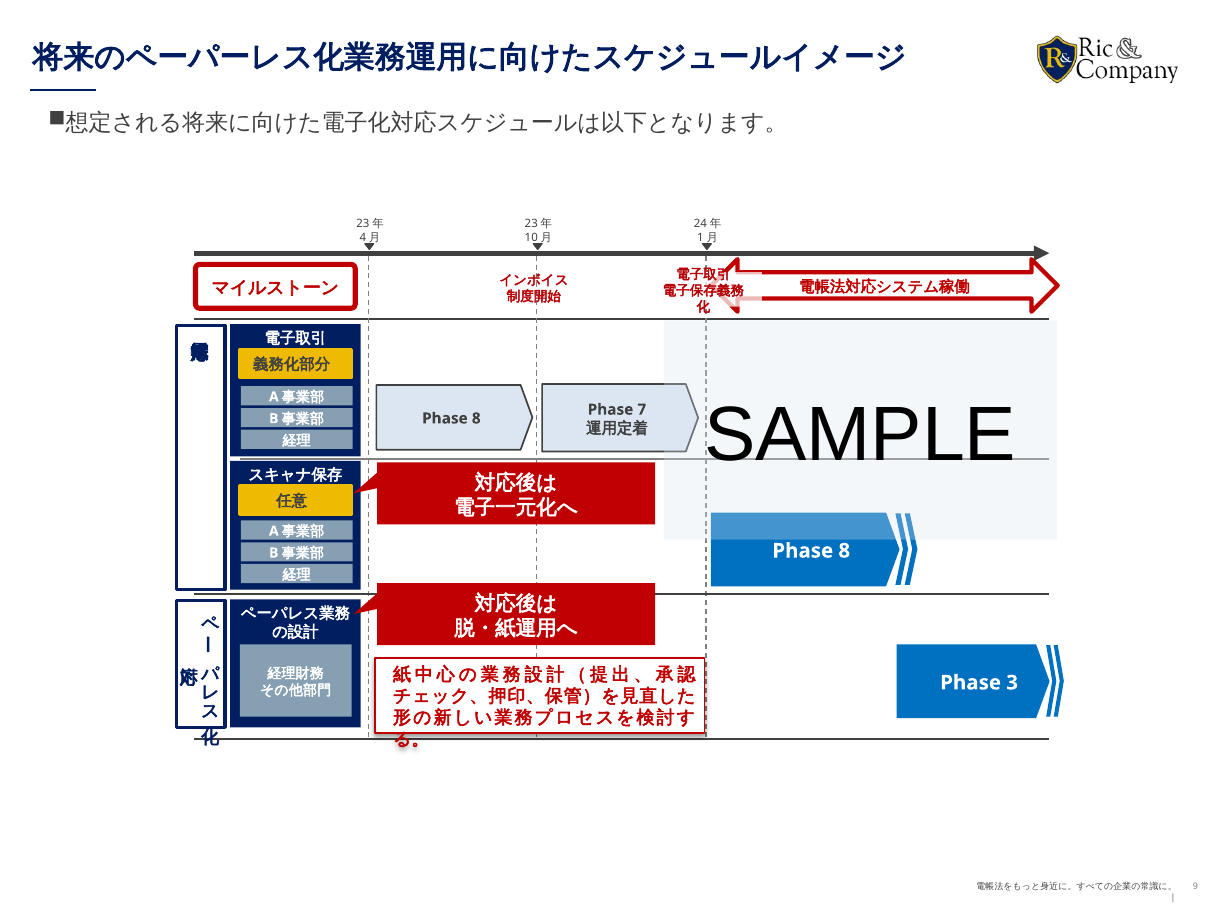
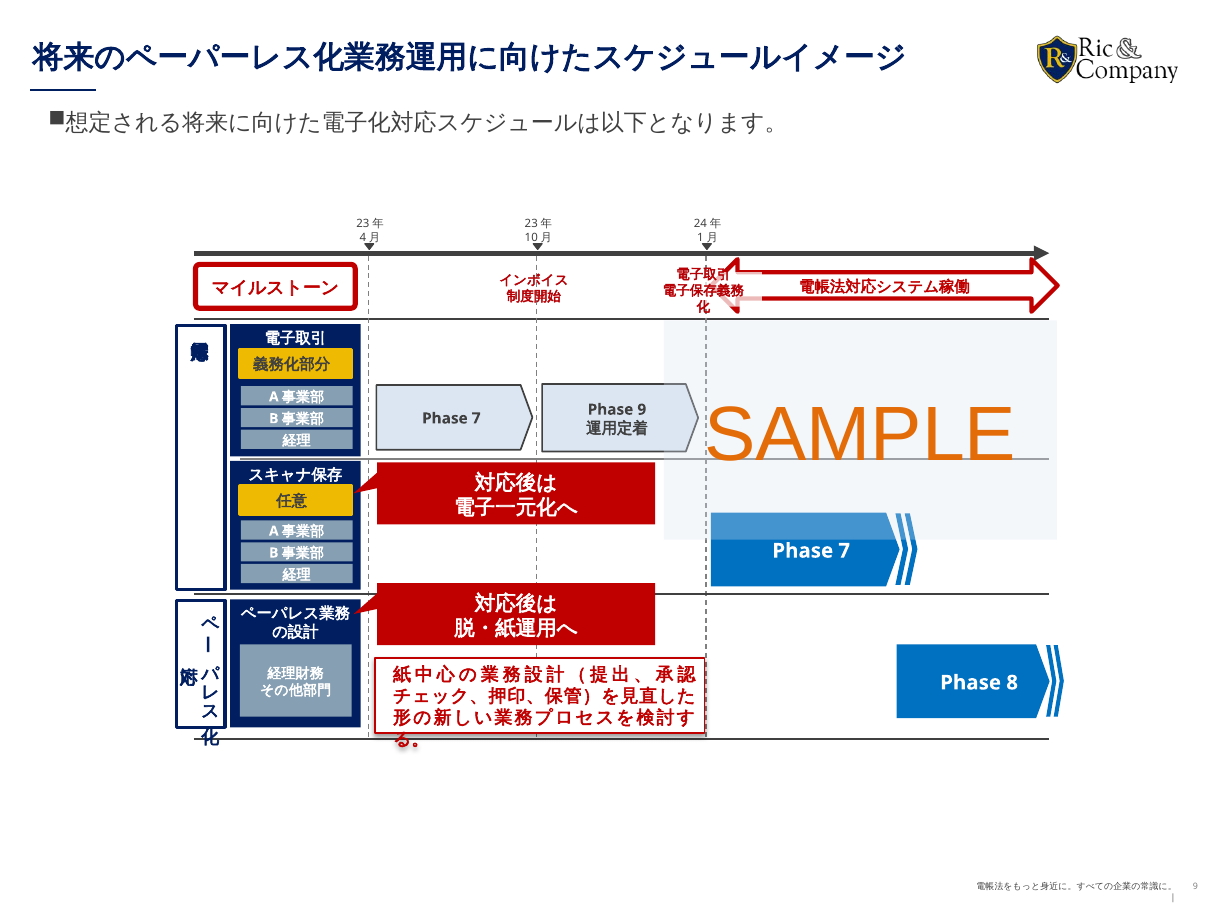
SAMPLE colour: black -> orange (860, 435)
Phase 7: 7 -> 9 (642, 410)
8: 8 -> 7 (476, 418)
8: 8 -> 7 (844, 551)
3: 3 -> 8 (1012, 683)
